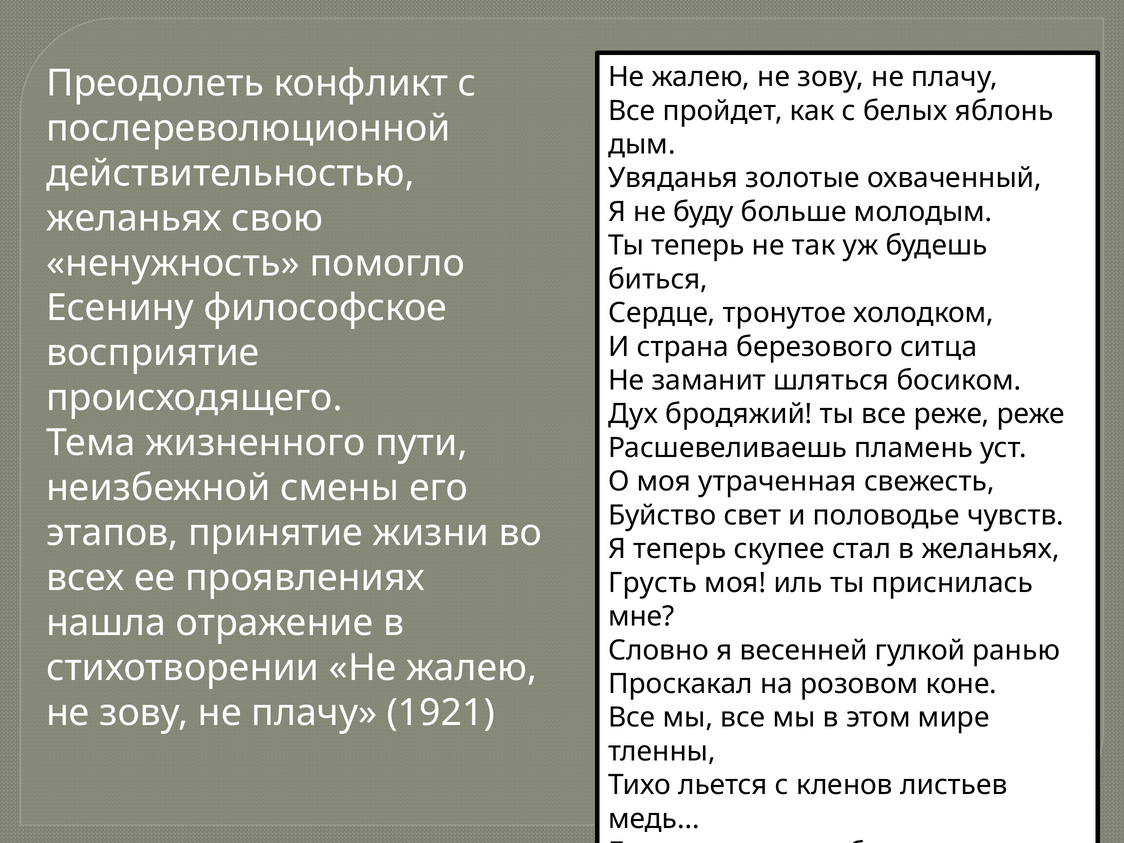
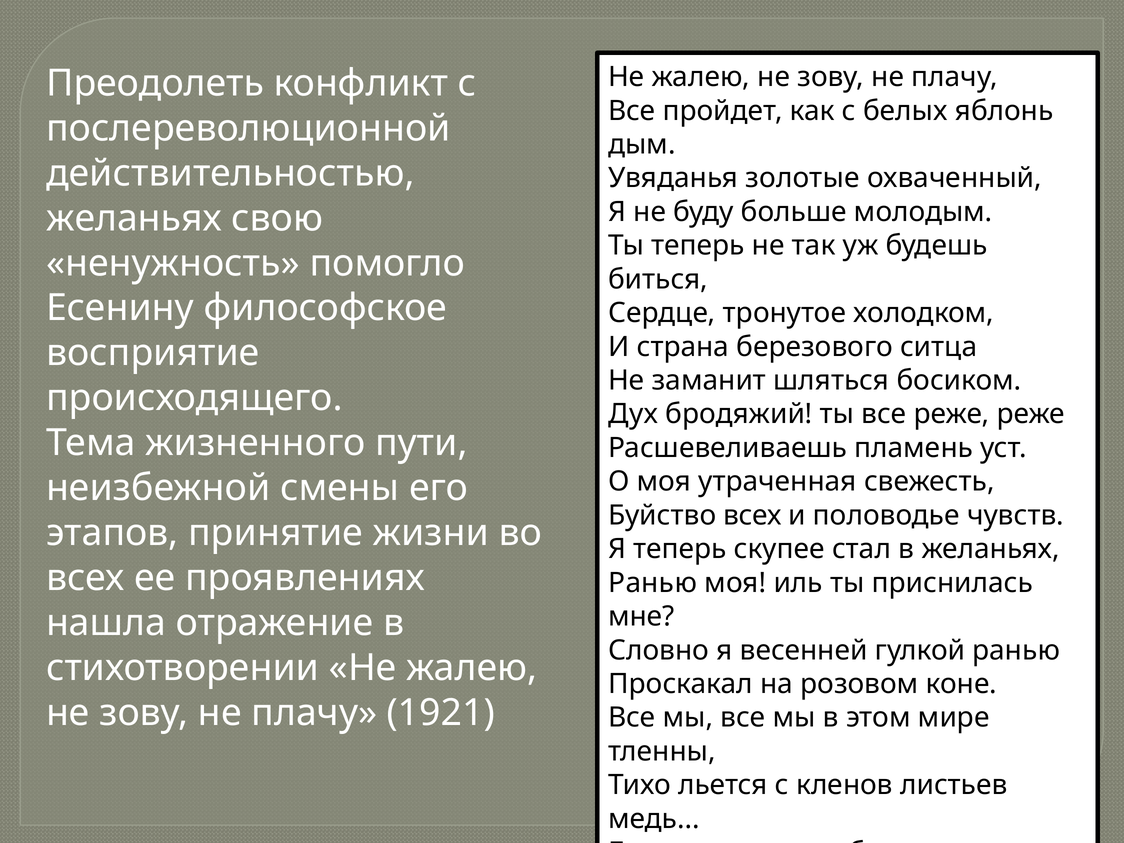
Буйство свет: свет -> всех (752, 515)
Грусть: Грусть -> Ранью (653, 583)
